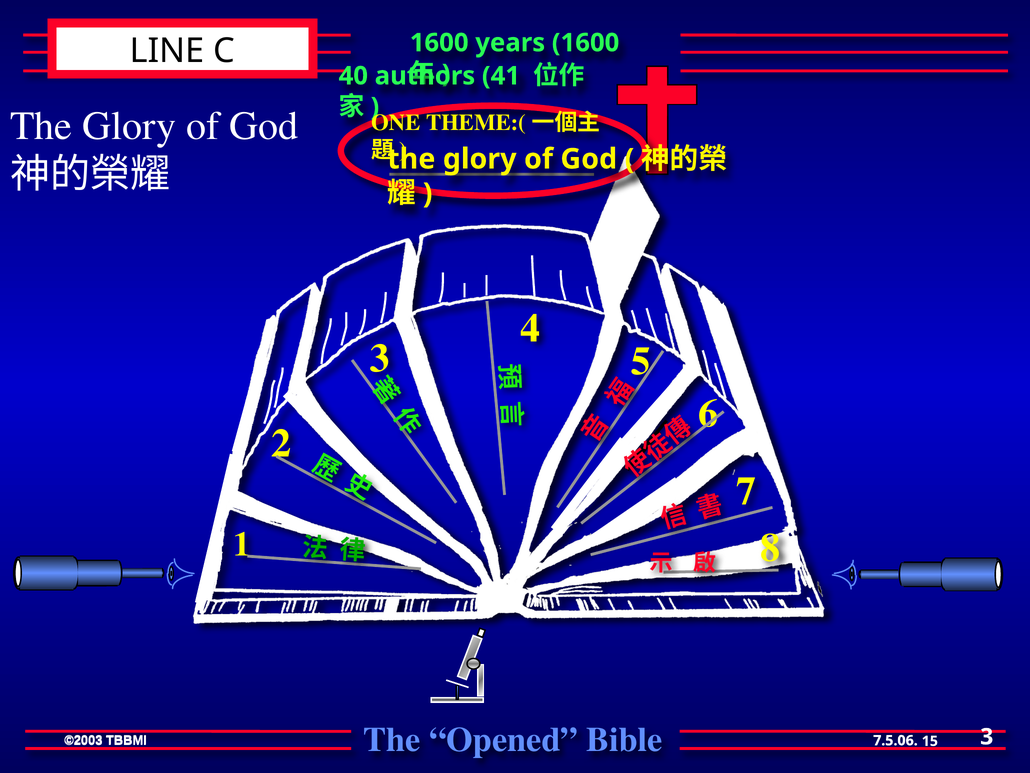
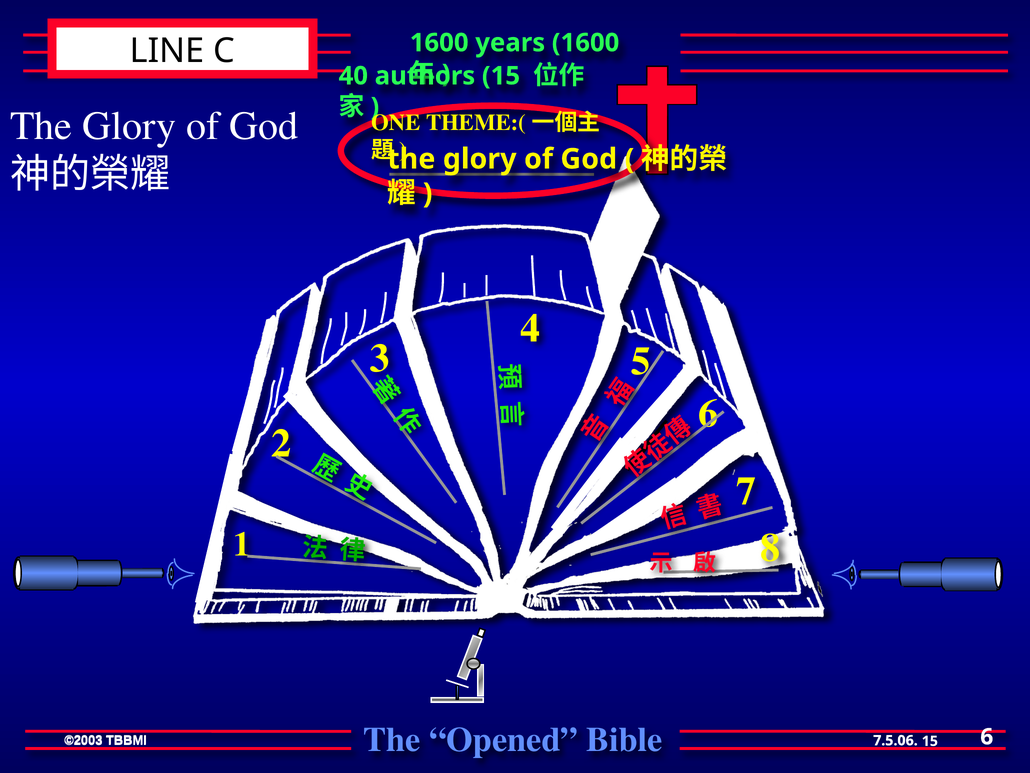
41: 41 -> 15 (501, 76)
3: 3 -> 6 (987, 736)
